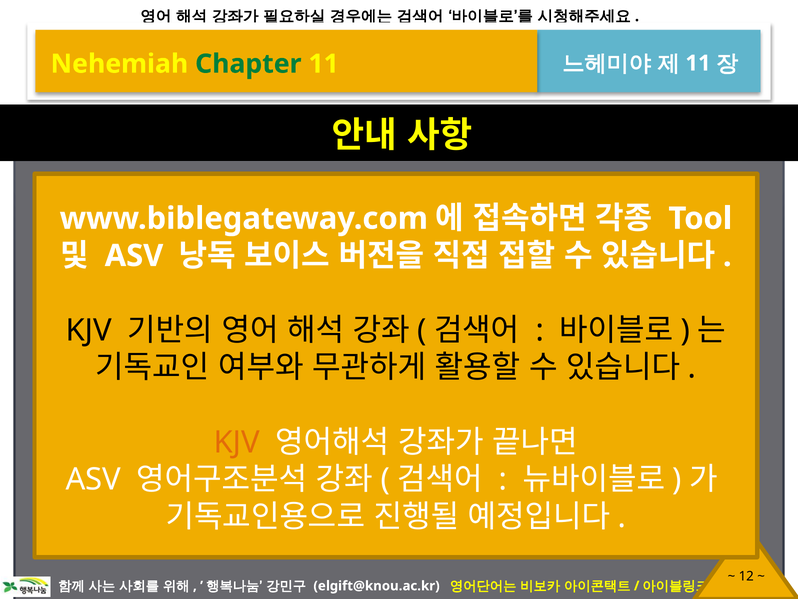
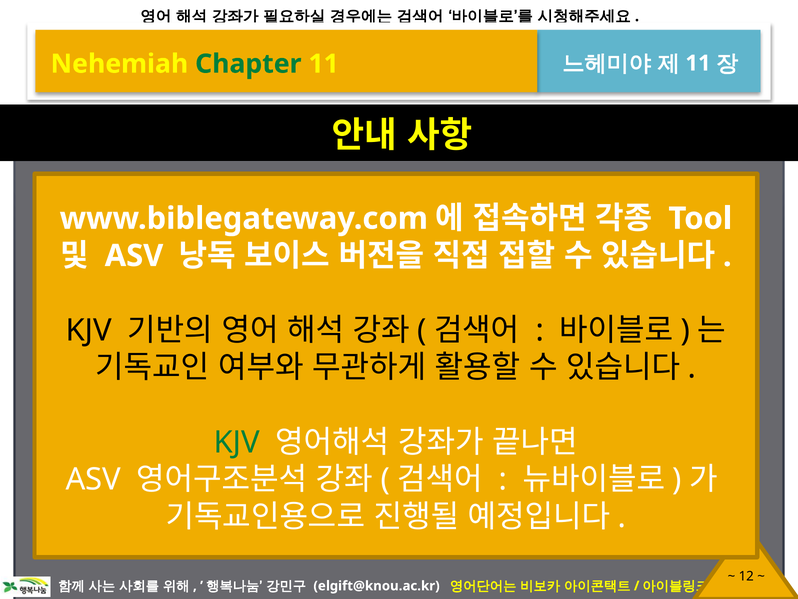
KJV colour: orange -> green (237, 442)
